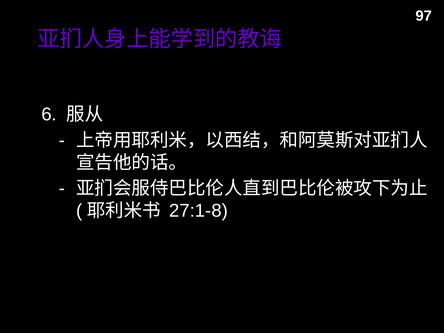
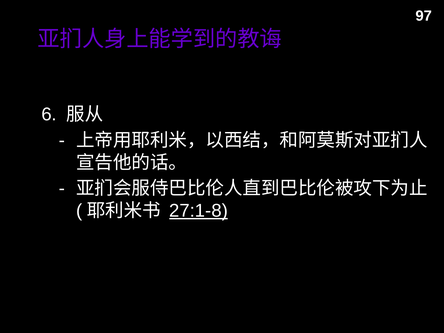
27:1-8 underline: none -> present (199, 211)
